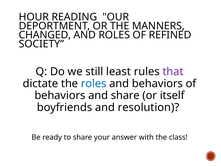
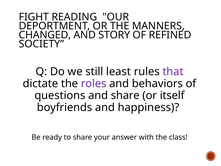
HOUR: HOUR -> FIGHT (34, 17)
AND ROLES: ROLES -> STORY (114, 35)
roles colour: blue -> purple (94, 83)
behaviors: behaviors -> questions (60, 95)
resolution: resolution -> happiness (148, 107)
